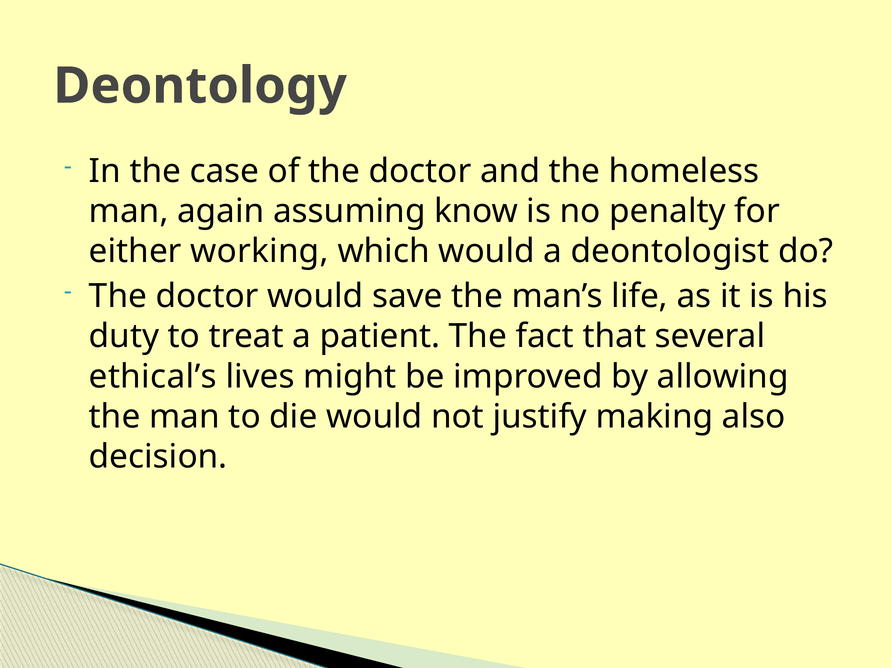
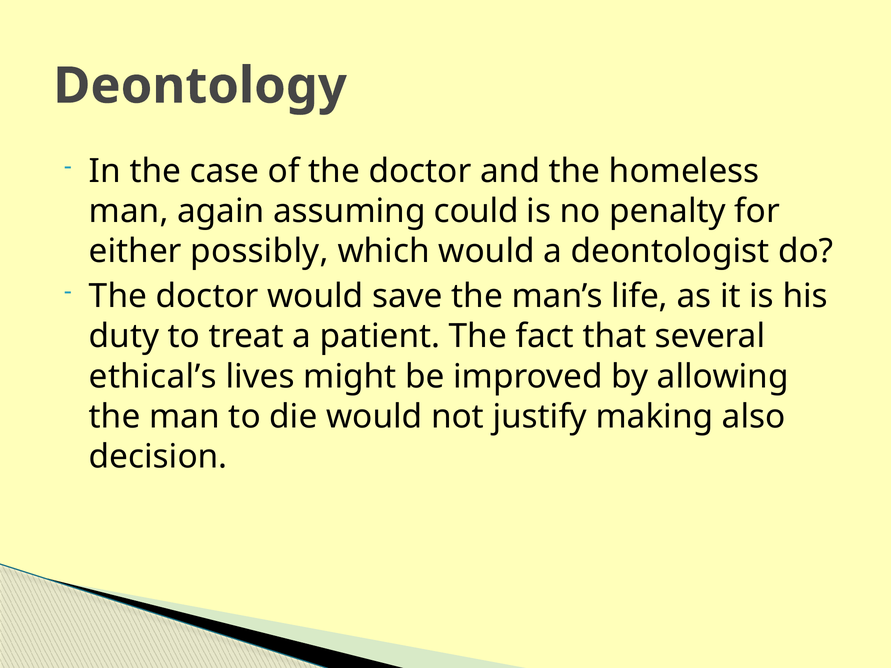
know: know -> could (476, 211)
working: working -> possibly (259, 251)
